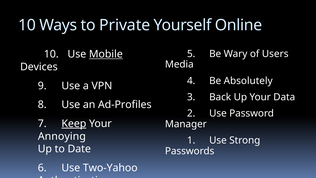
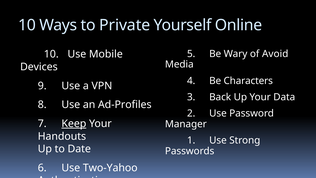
Users: Users -> Avoid (275, 54)
Mobile underline: present -> none (106, 54)
Absolutely: Absolutely -> Characters (248, 81)
Annoying: Annoying -> Handouts (62, 136)
